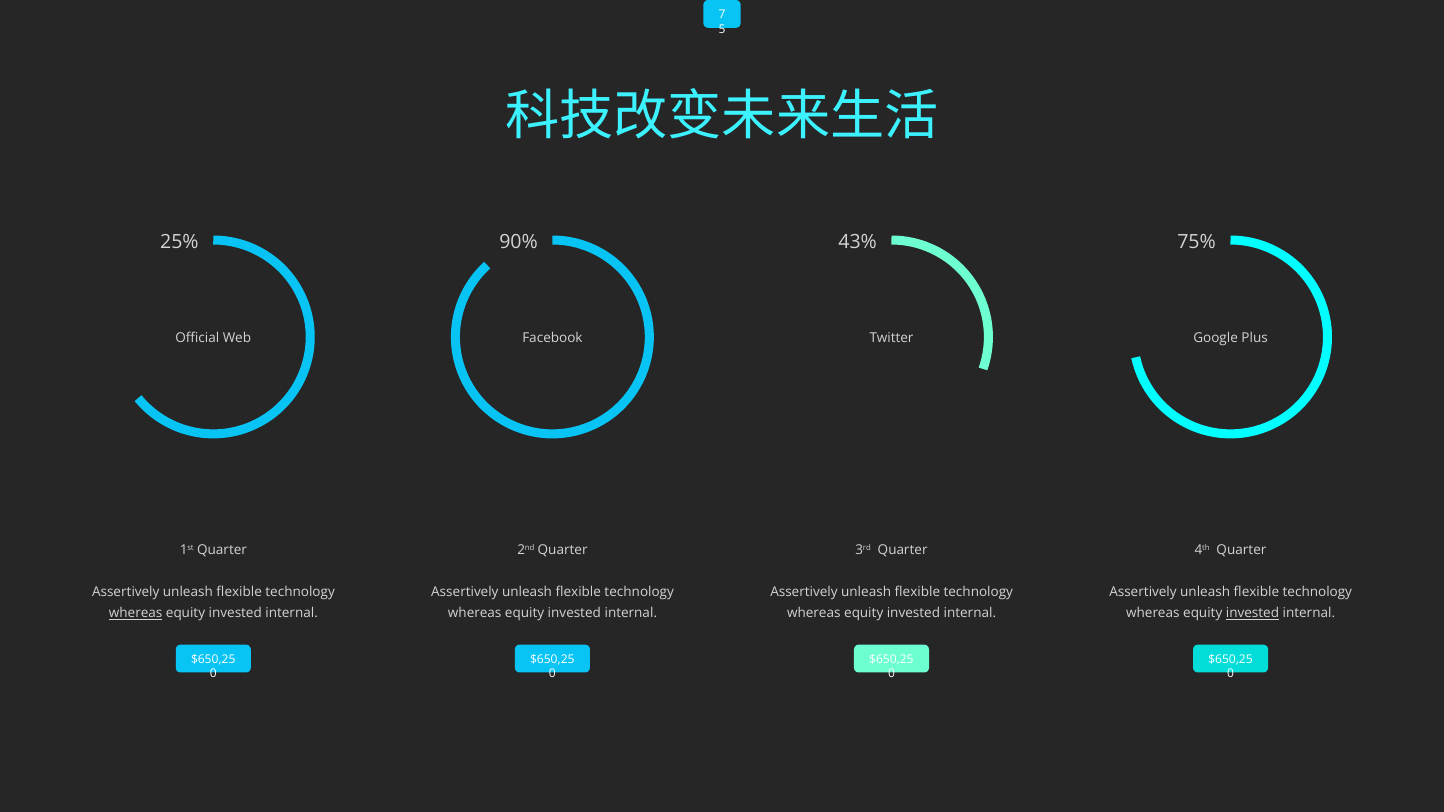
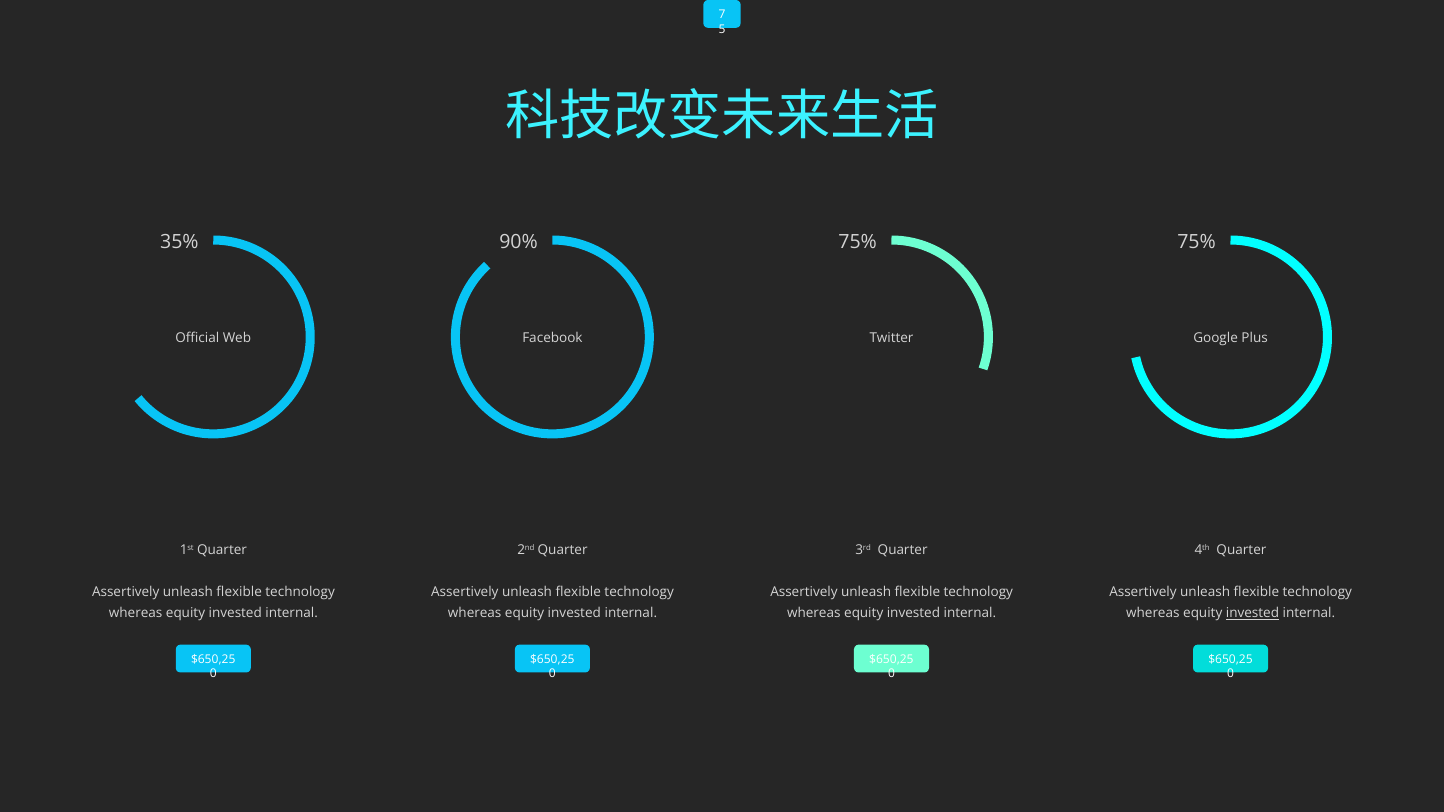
25%: 25% -> 35% (179, 242)
43%: 43% -> 75% (858, 242)
whereas underline: present -> none (136, 614)
